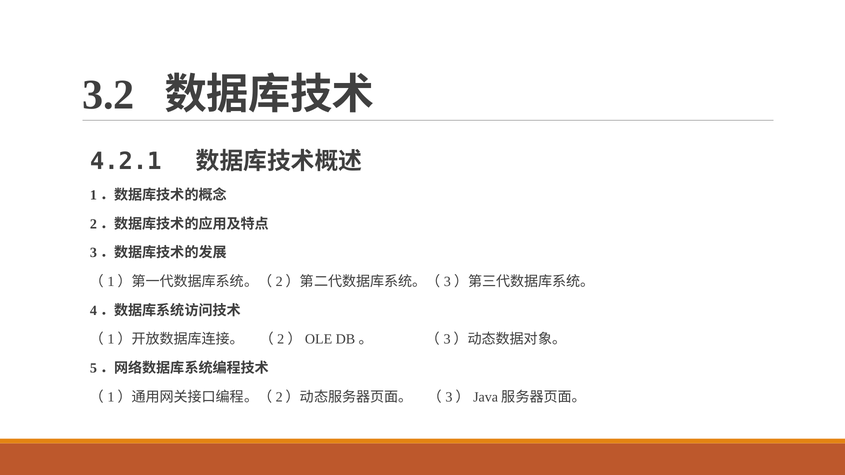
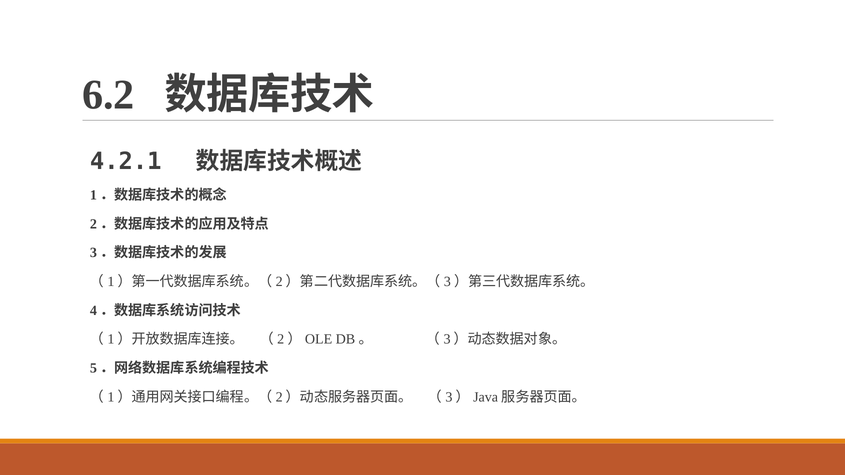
3.2: 3.2 -> 6.2 (108, 95)
